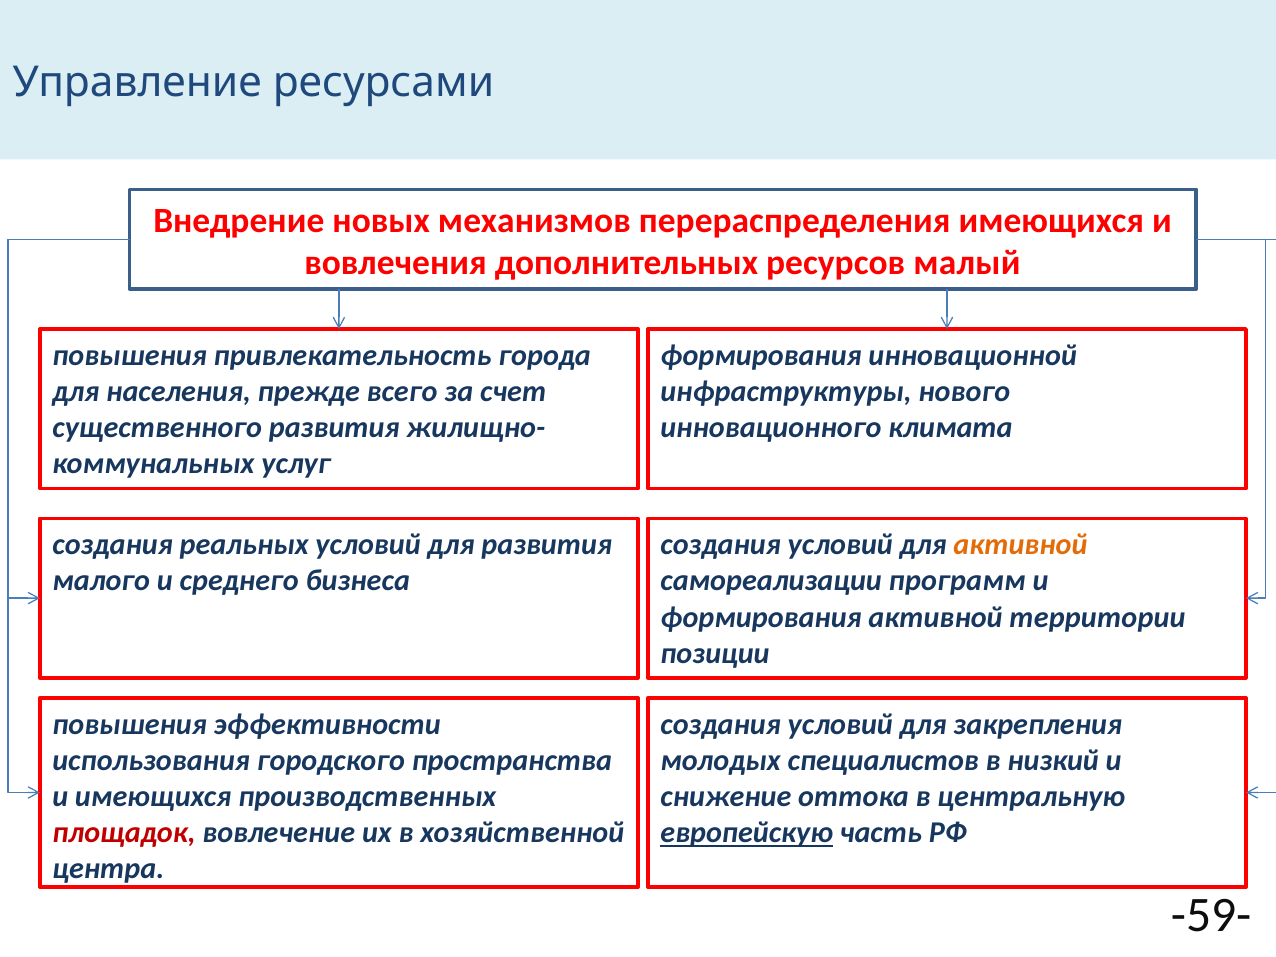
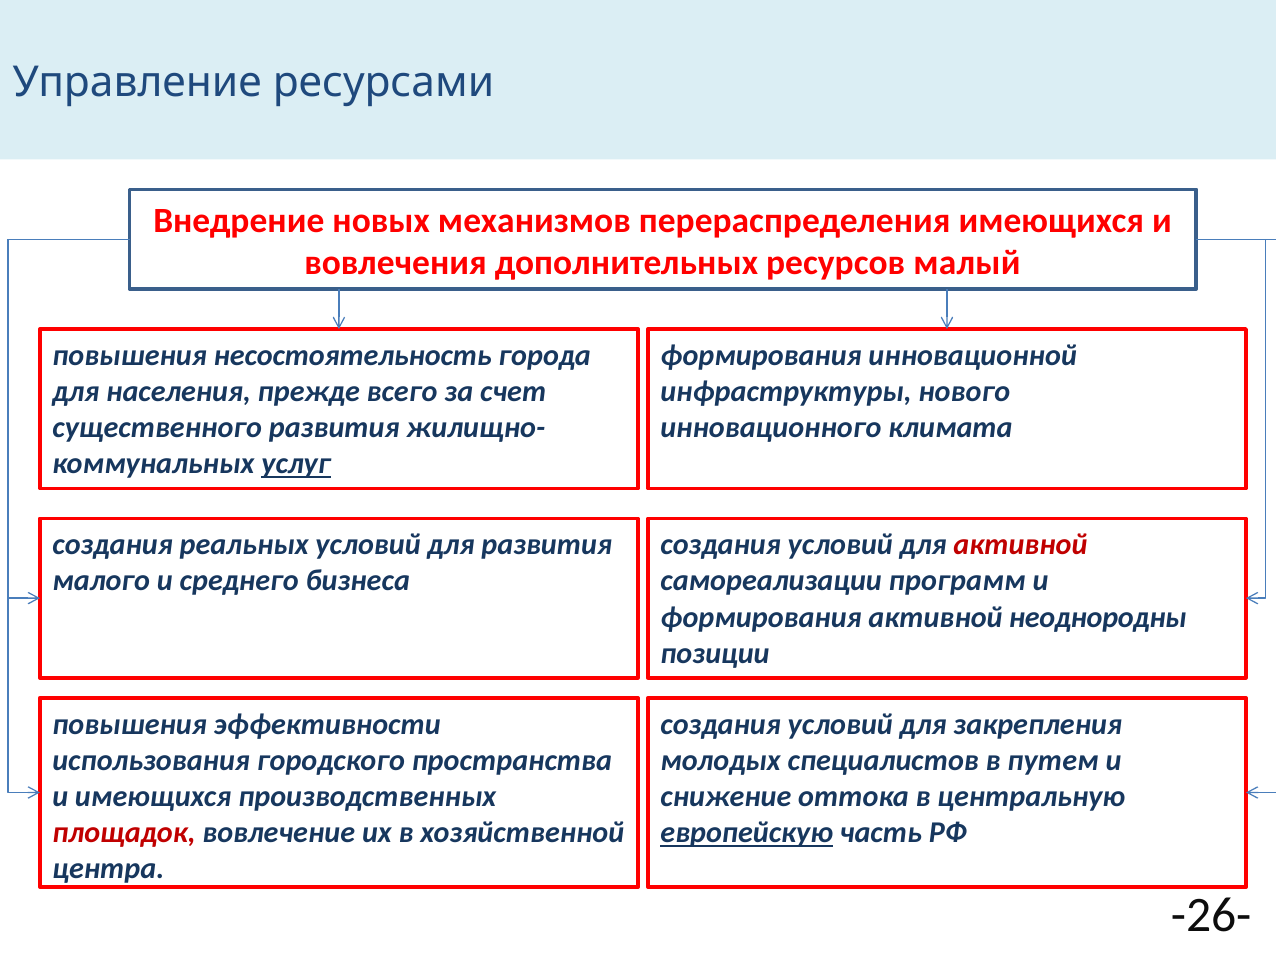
привлекательность: привлекательность -> несостоятельность (353, 355)
услуг underline: none -> present (296, 464)
активной colour: orange -> red (1021, 545)
территории: территории -> неоднородны (1098, 617)
низкий: низкий -> путем (1053, 760)
-59-: -59- -> -26- (1211, 916)
